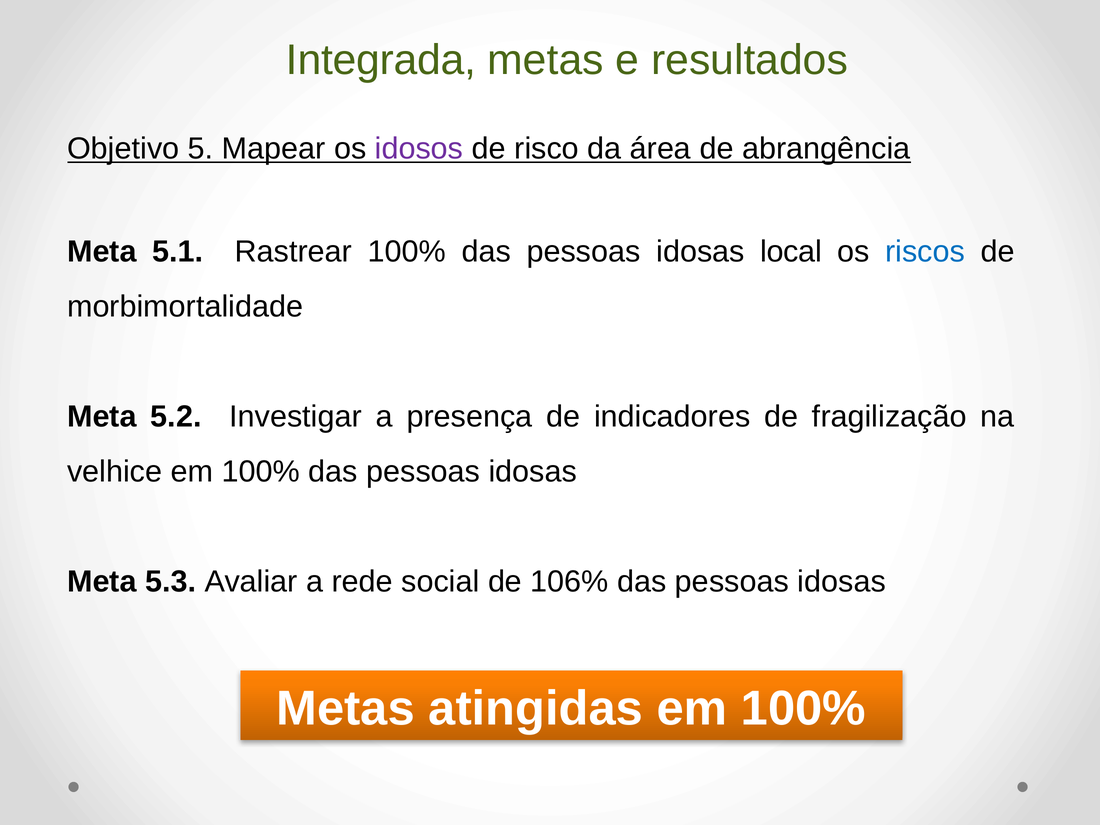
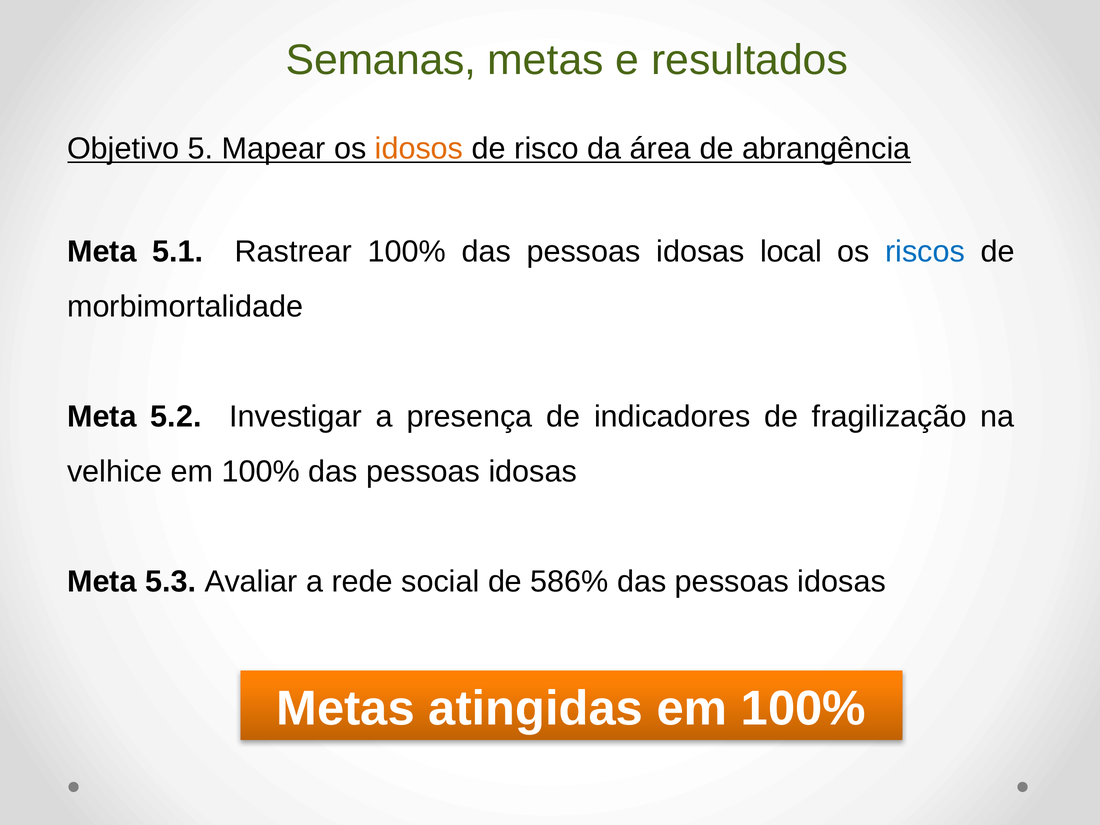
Integrada: Integrada -> Semanas (381, 60)
idosos colour: purple -> orange (419, 149)
106%: 106% -> 586% (570, 581)
